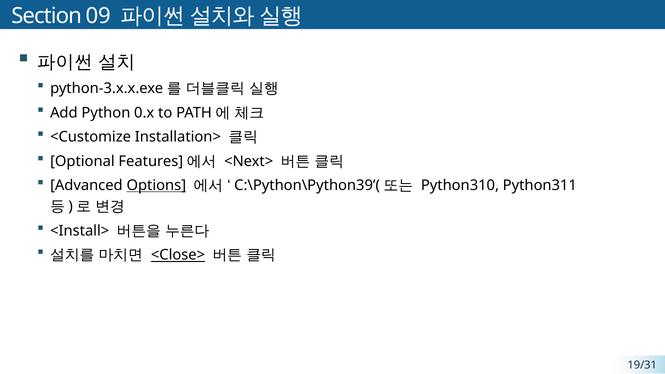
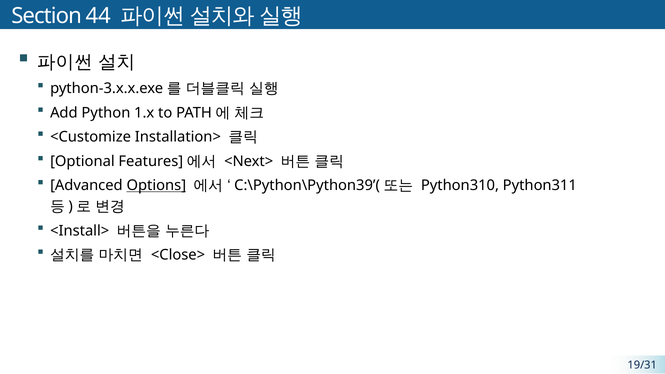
09: 09 -> 44 (98, 16)
0.x: 0.x -> 1.x (144, 113)
<Close> underline: present -> none (178, 255)
